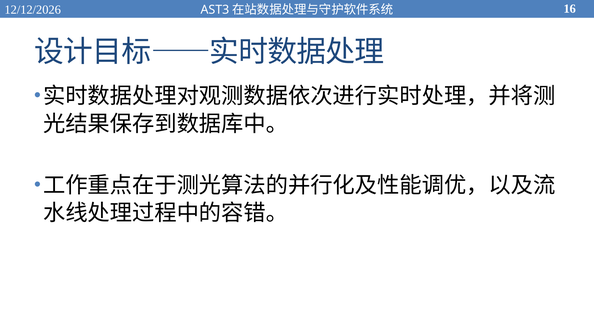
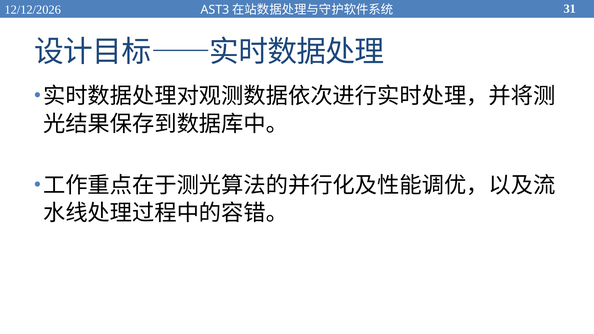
16: 16 -> 31 (570, 9)
